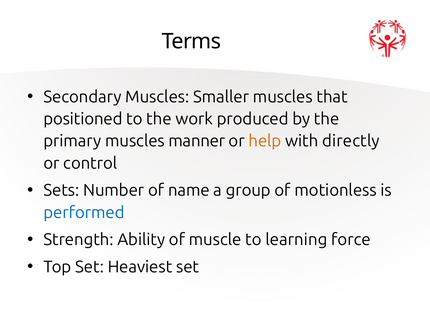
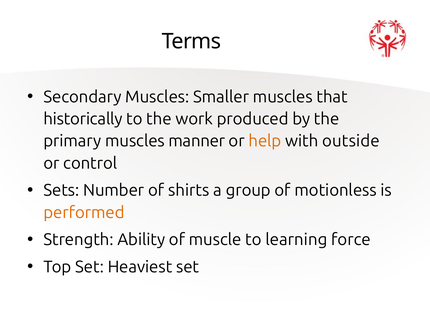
positioned: positioned -> historically (83, 119)
directly: directly -> outside (351, 141)
name: name -> shirts (189, 190)
performed colour: blue -> orange (84, 212)
